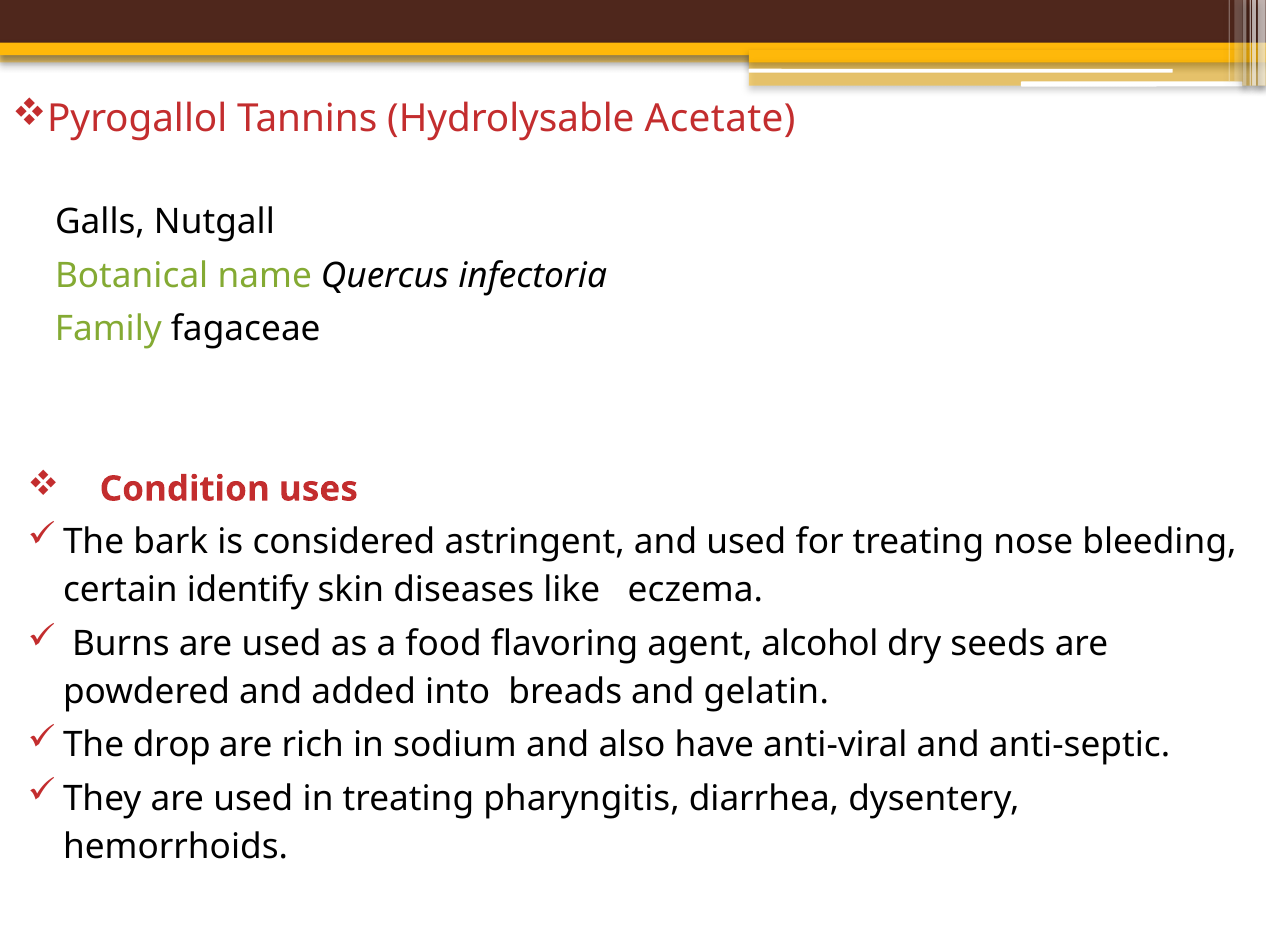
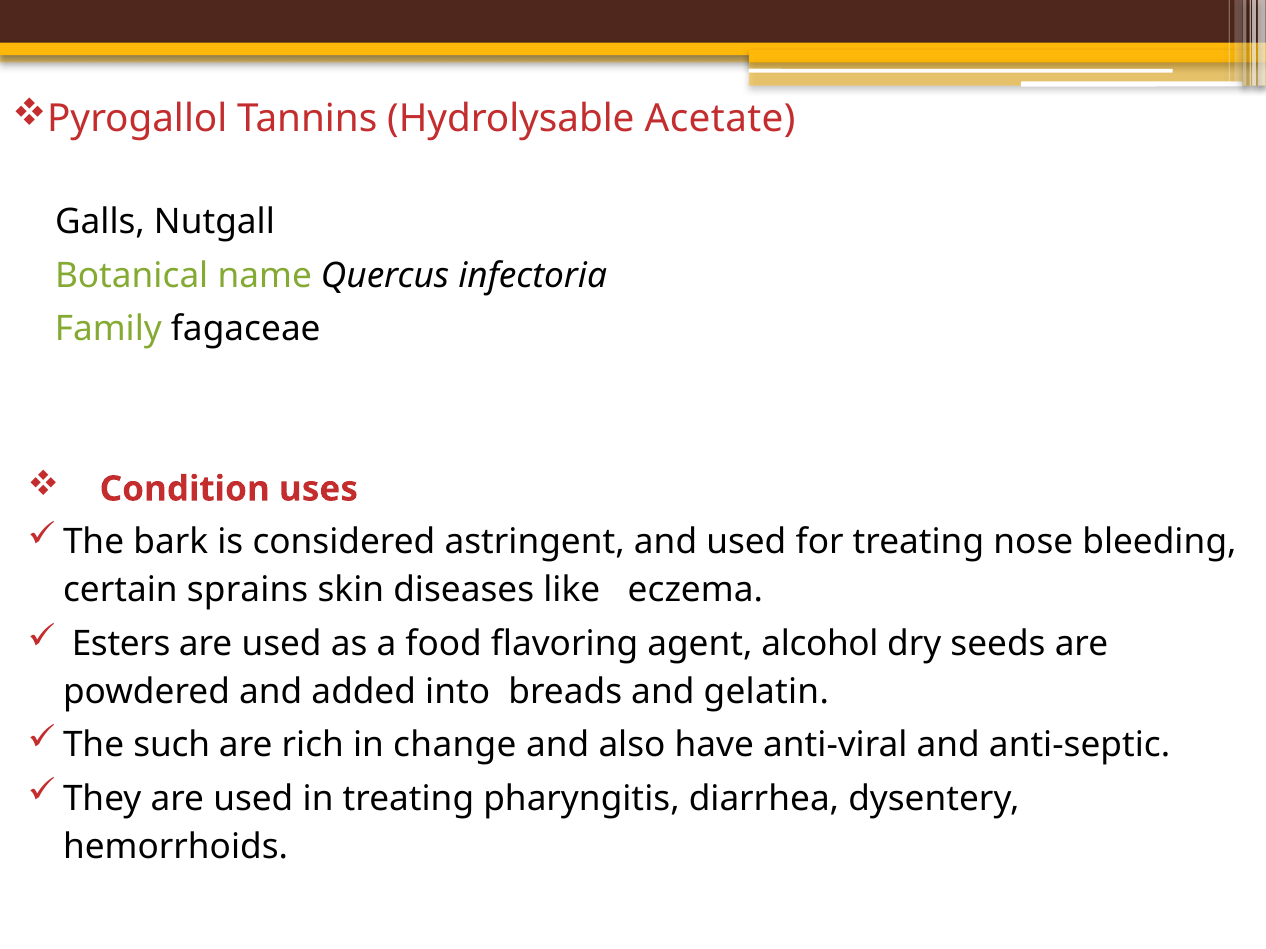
identify: identify -> sprains (248, 591)
Burns: Burns -> Esters (121, 644)
drop: drop -> such (172, 746)
sodium: sodium -> change (455, 746)
